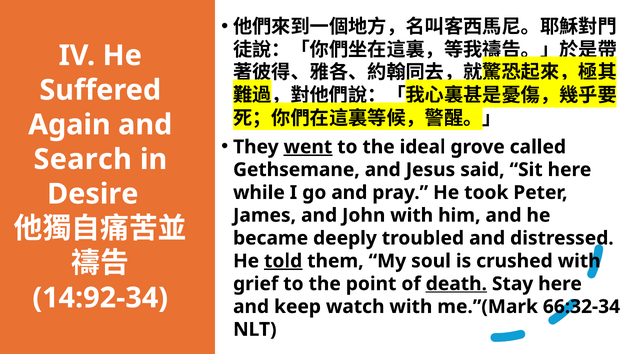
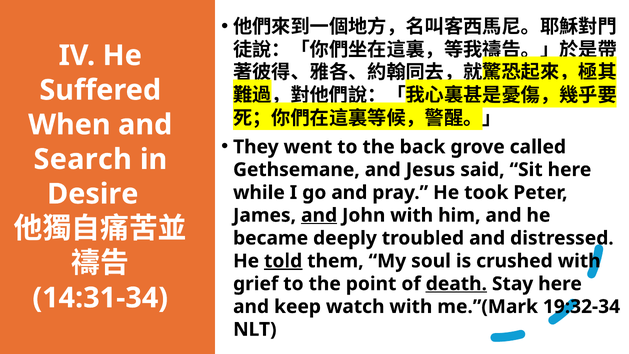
Again: Again -> When (69, 125)
went underline: present -> none (308, 147)
ideal: ideal -> back (423, 147)
and underline: none -> present (319, 215)
14:92-34: 14:92-34 -> 14:31-34 (100, 298)
66:32-34: 66:32-34 -> 19:32-34 (581, 306)
